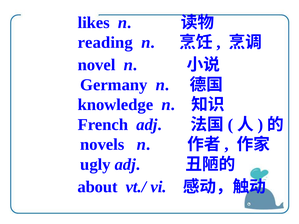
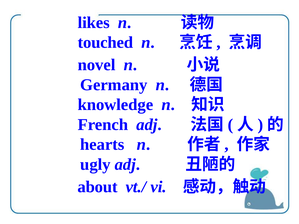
reading: reading -> touched (105, 42)
novels: novels -> hearts (102, 145)
